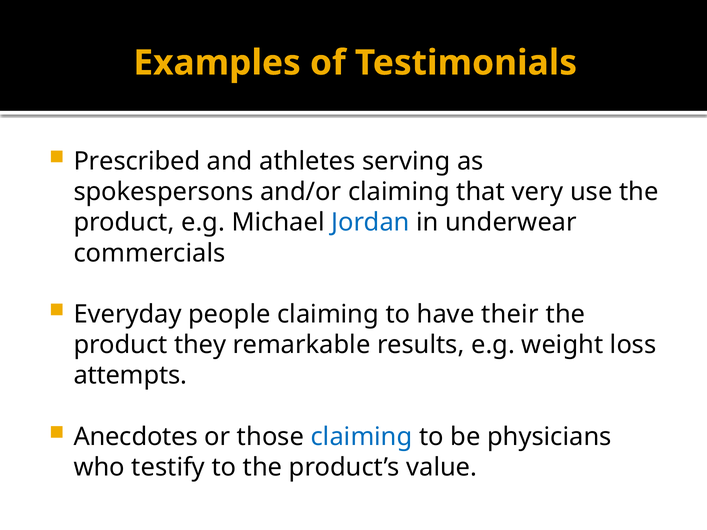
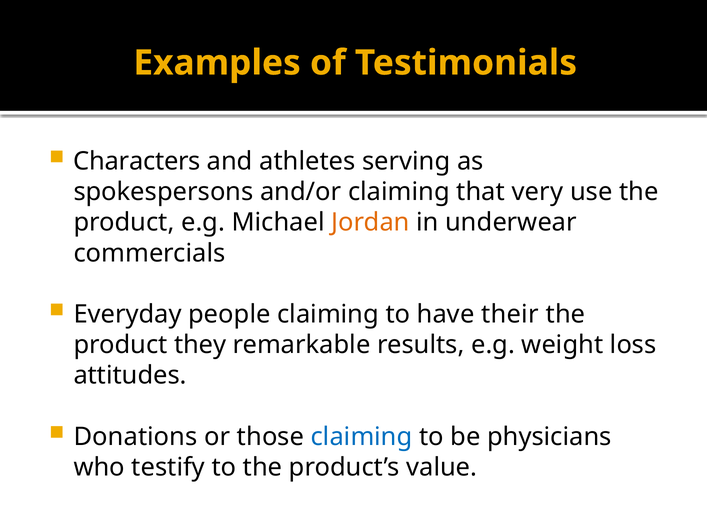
Prescribed: Prescribed -> Characters (137, 161)
Jordan colour: blue -> orange (370, 223)
attempts: attempts -> attitudes (130, 376)
Anecdotes: Anecdotes -> Donations (136, 437)
